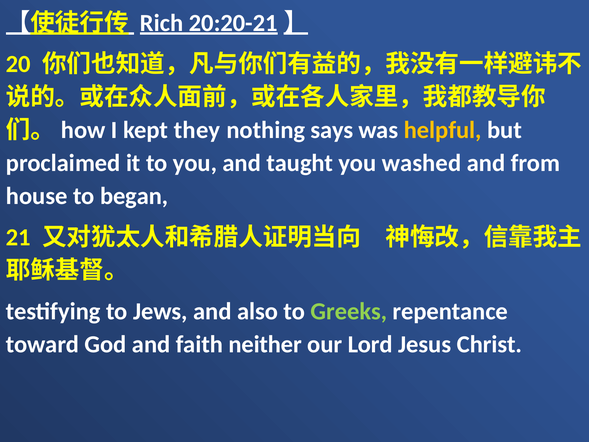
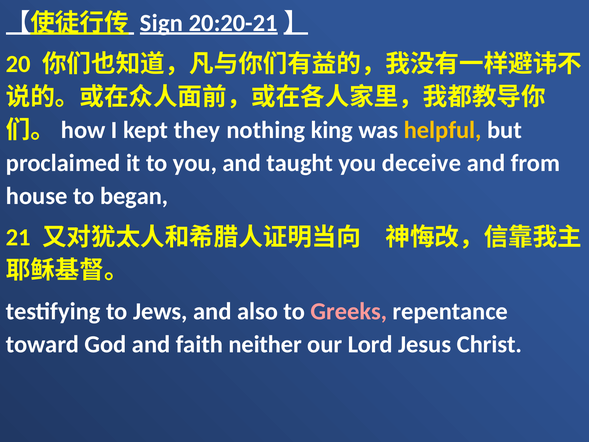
Rich: Rich -> Sign (162, 23)
says: says -> king (332, 130)
washed: washed -> deceive (421, 163)
Greeks colour: light green -> pink (349, 311)
